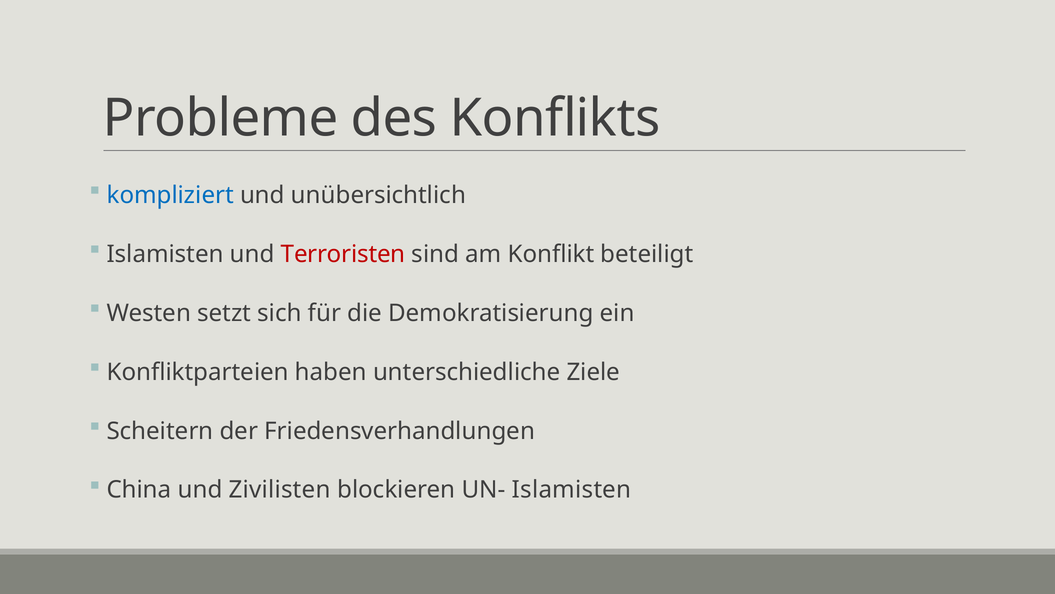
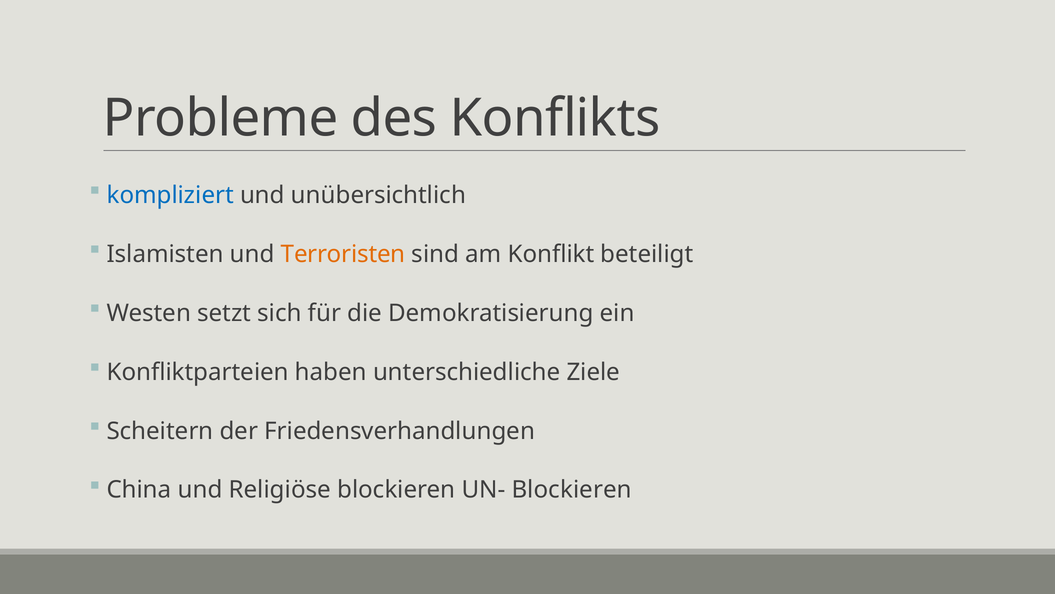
Terroristen colour: red -> orange (343, 254)
Zivilisten: Zivilisten -> Religiöse (280, 490)
UN- Islamisten: Islamisten -> Blockieren (572, 490)
